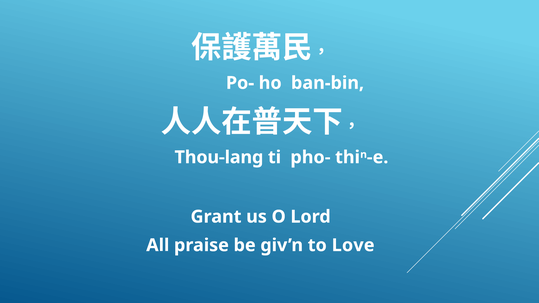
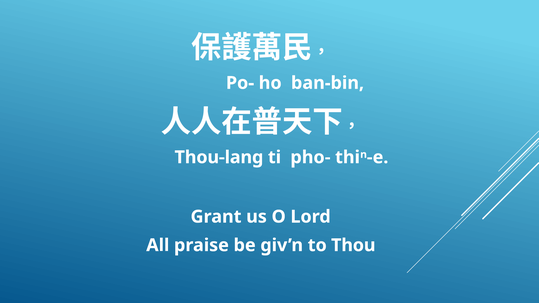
Love: Love -> Thou (353, 245)
